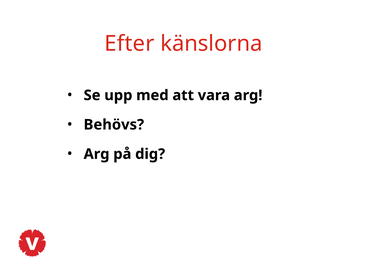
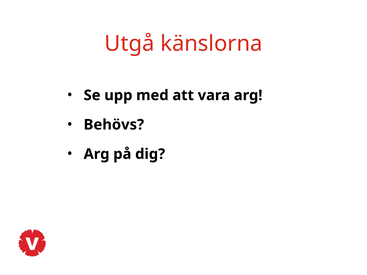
Efter: Efter -> Utgå (129, 44)
